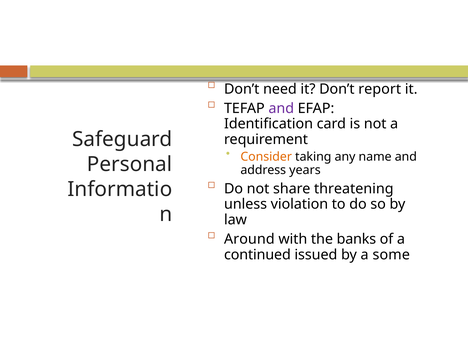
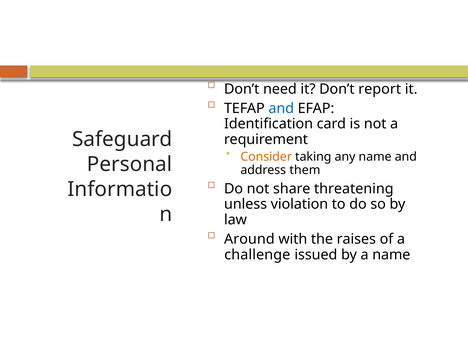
and colour: purple -> blue (281, 108)
years: years -> them (305, 170)
banks: banks -> raises (356, 239)
continued: continued -> challenge (257, 255)
a some: some -> name (391, 255)
